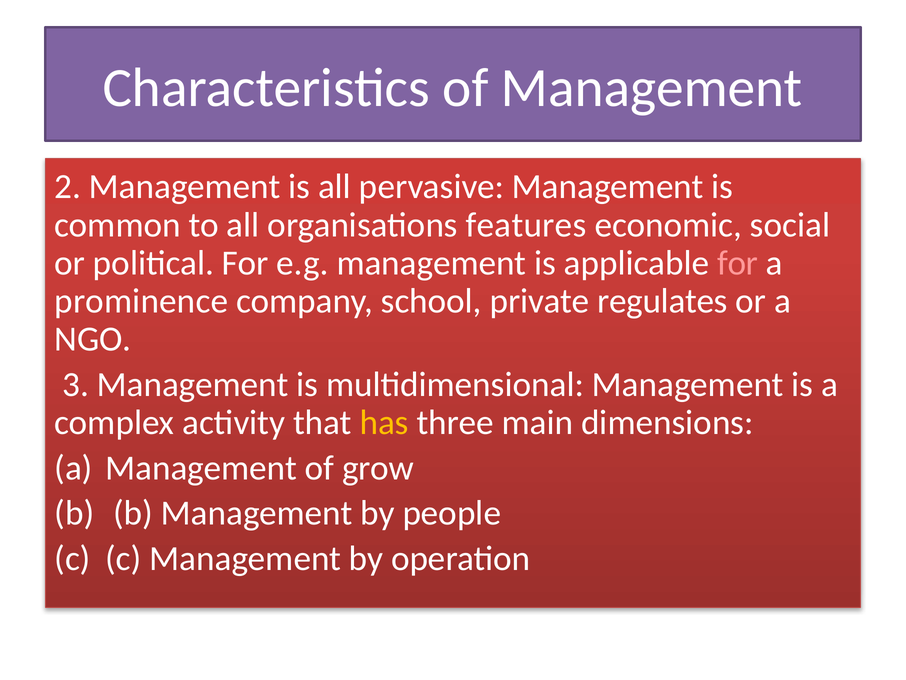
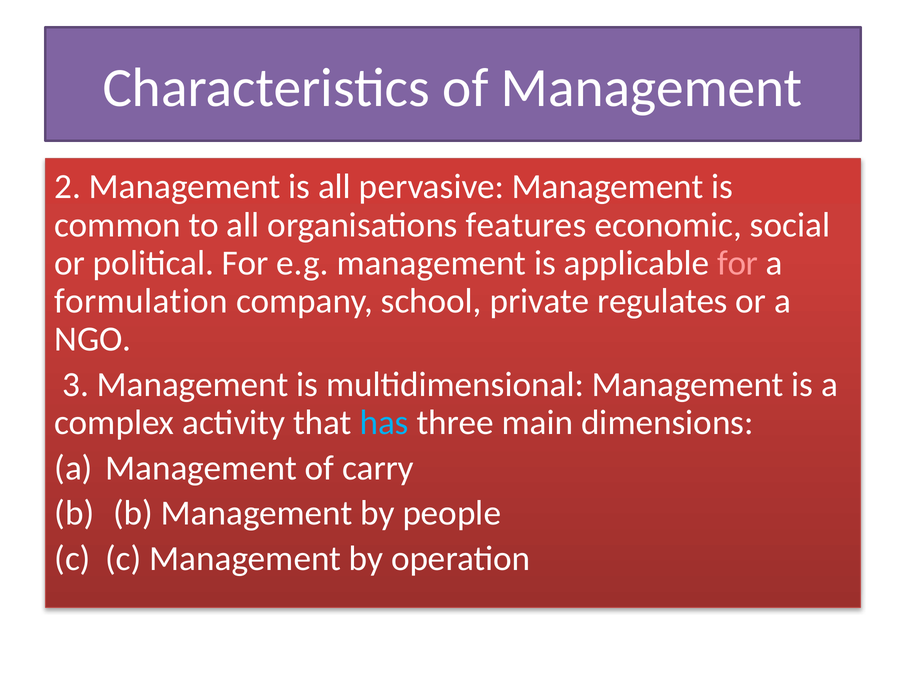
prominence: prominence -> formulation (141, 301)
has colour: yellow -> light blue (384, 422)
grow: grow -> carry (378, 468)
